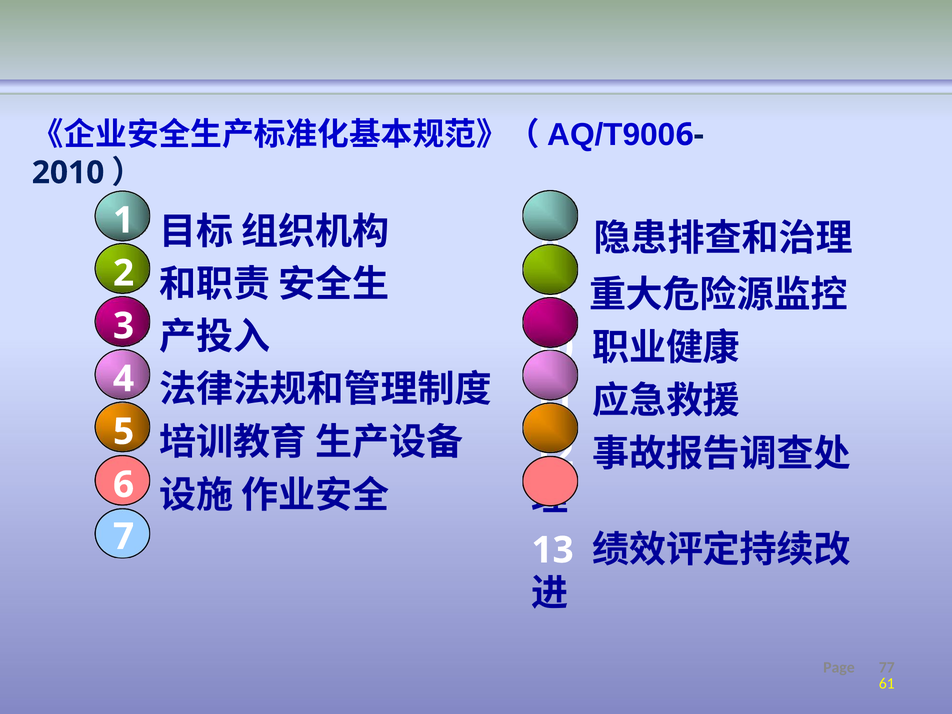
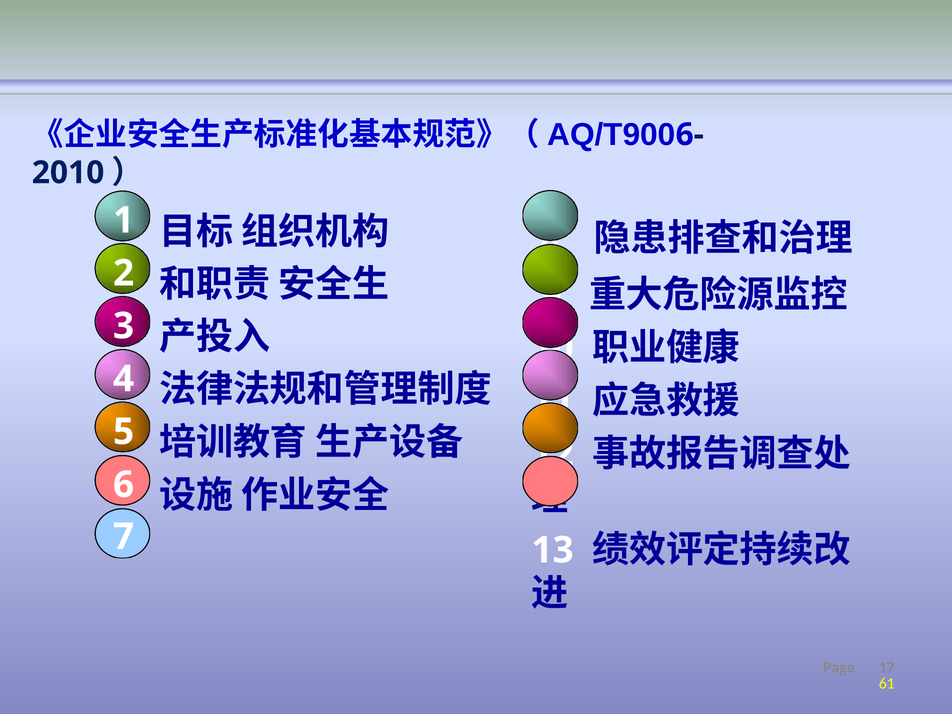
77: 77 -> 17 (887, 668)
